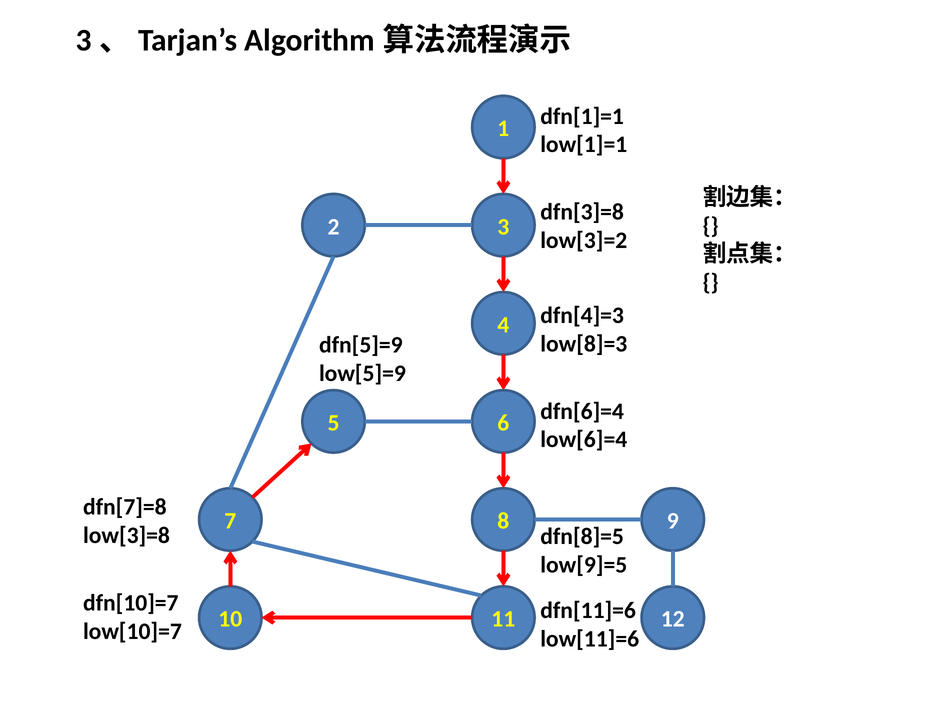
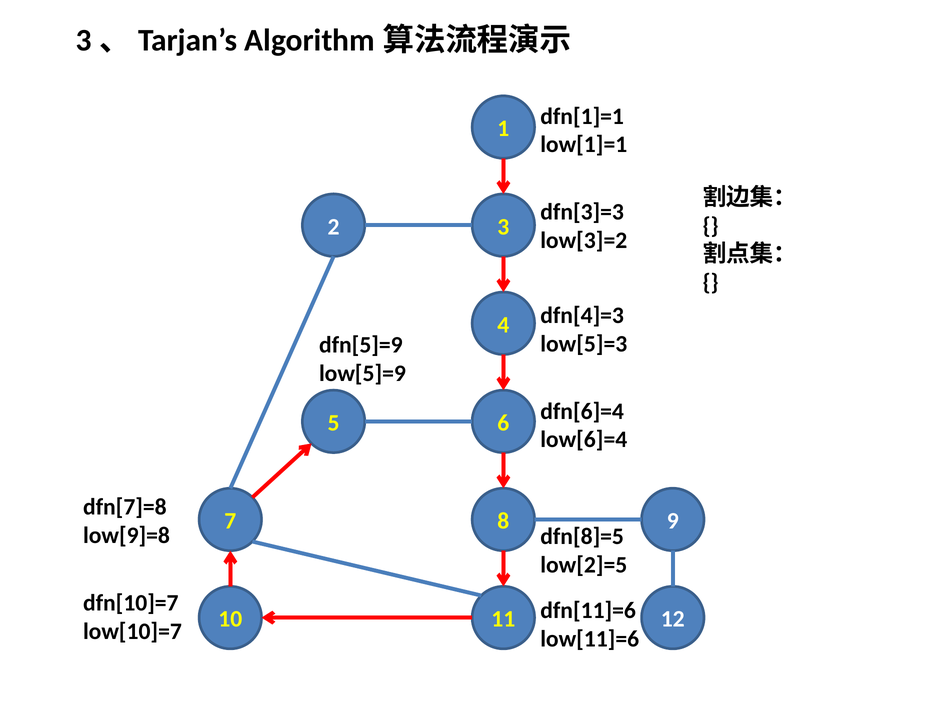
dfn[3]=8: dfn[3]=8 -> dfn[3]=3 (582, 212)
low[8]=3: low[8]=3 -> low[5]=3 (584, 344)
low[3]=8: low[3]=8 -> low[9]=8 (126, 535)
low[9]=5: low[9]=5 -> low[2]=5 (584, 565)
